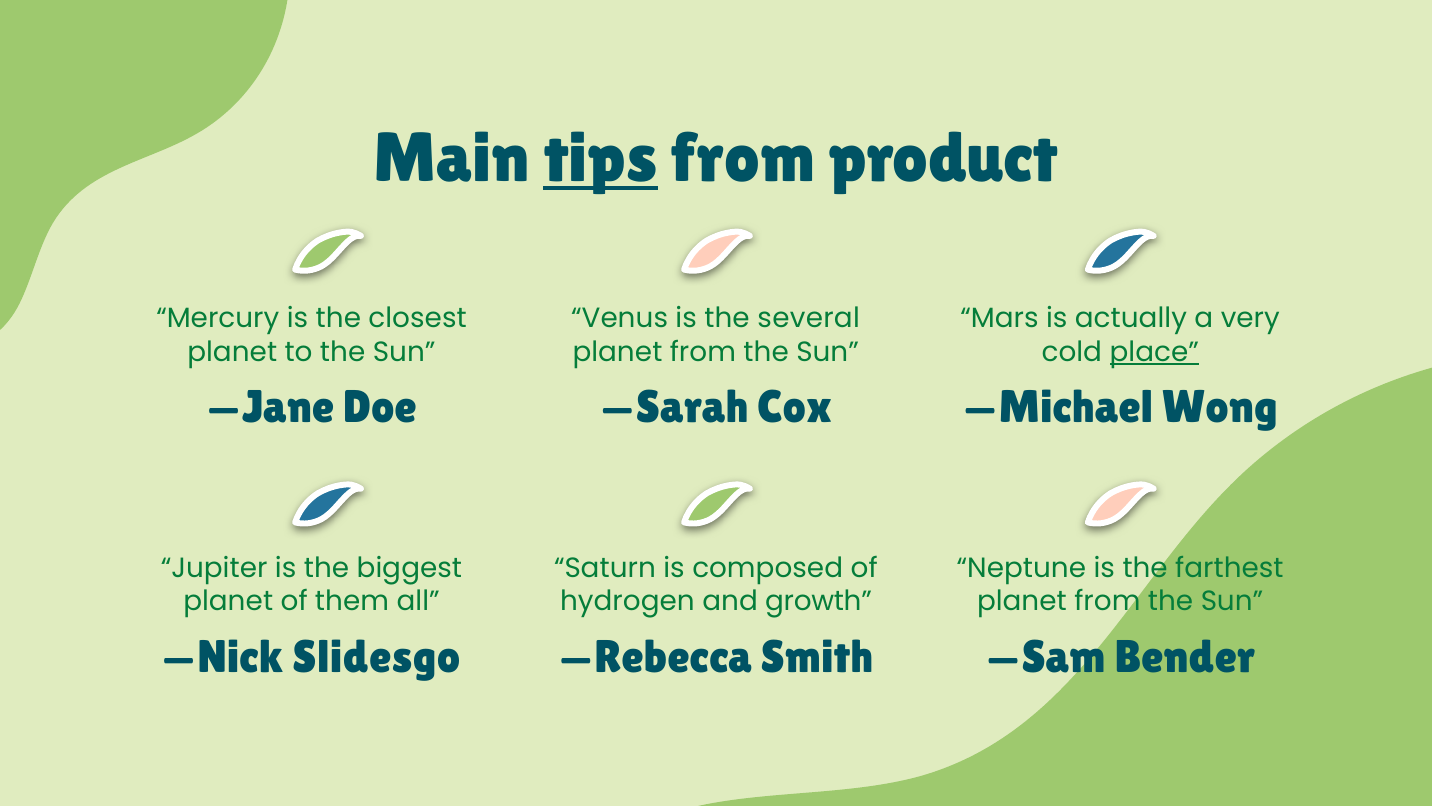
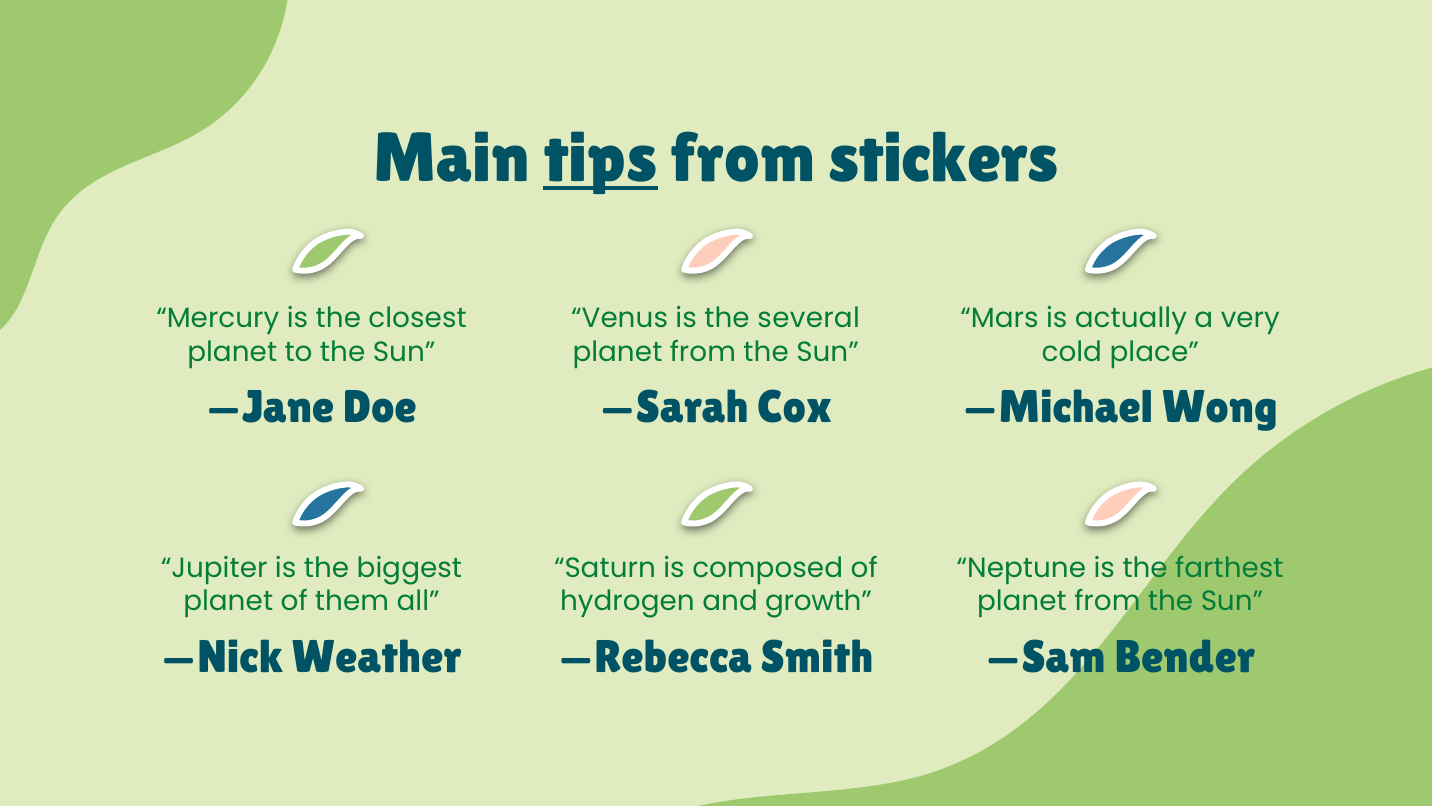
product: product -> stickers (943, 158)
place underline: present -> none (1154, 352)
Slidesgo: Slidesgo -> Weather (377, 657)
